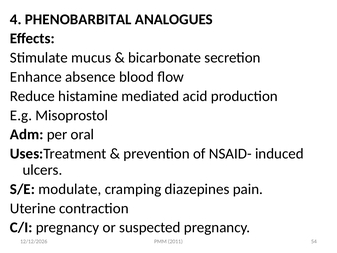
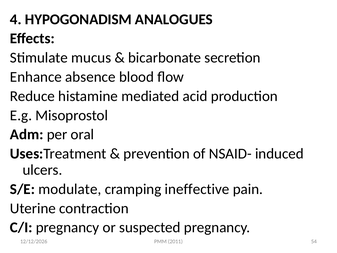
PHENOBARBITAL: PHENOBARBITAL -> HYPOGONADISM (78, 19)
diazepines: diazepines -> ineffective (197, 189)
